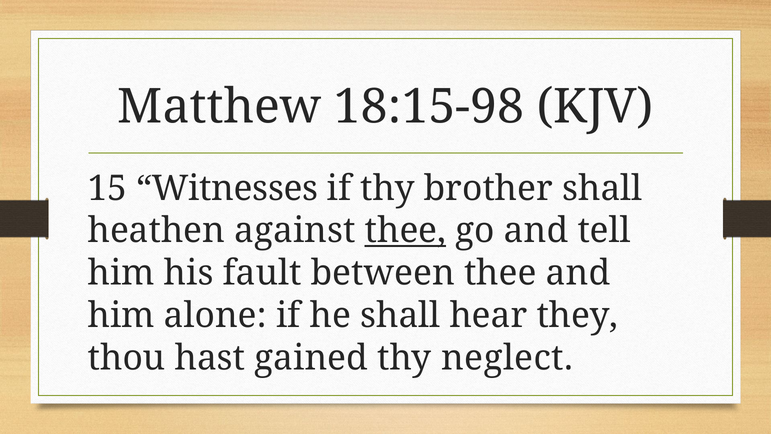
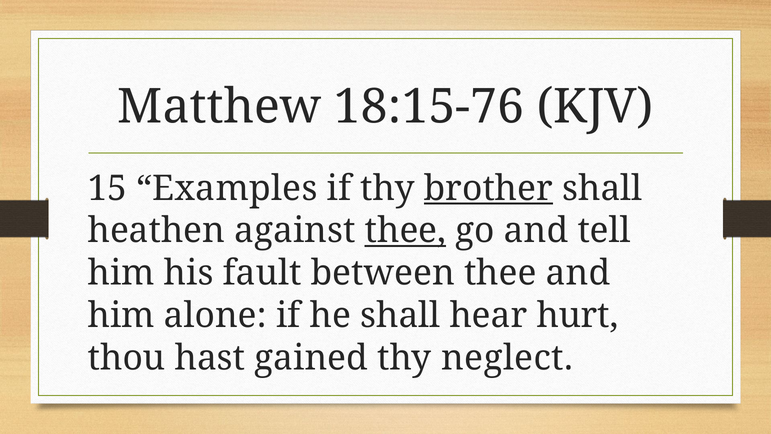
18:15-98: 18:15-98 -> 18:15-76 (429, 107)
Witnesses: Witnesses -> Examples (227, 188)
brother underline: none -> present (488, 188)
they: they -> hurt (577, 315)
